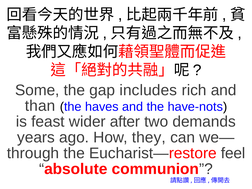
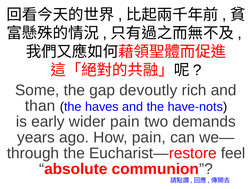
includes: includes -> devoutly (148, 90)
feast: feast -> early (48, 122)
wider after: after -> pain (125, 122)
How they: they -> pain (149, 137)
